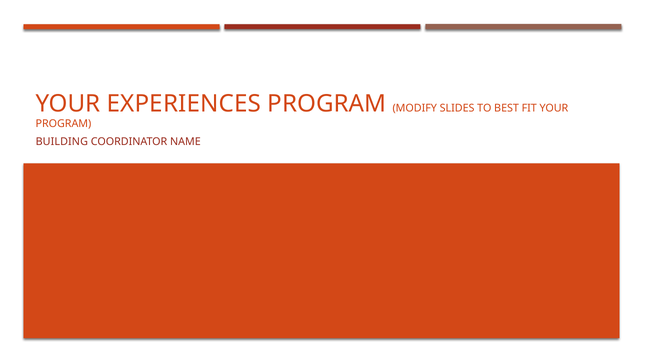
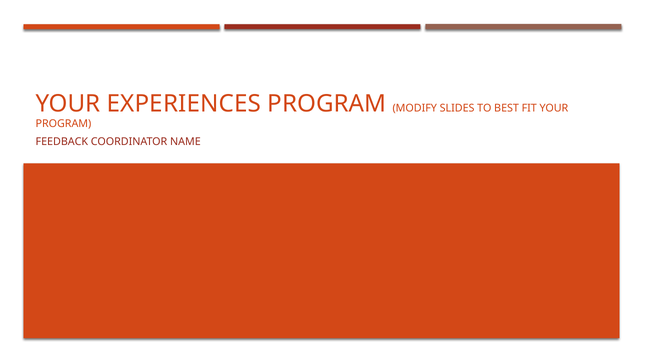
BUILDING: BUILDING -> FEEDBACK (62, 142)
